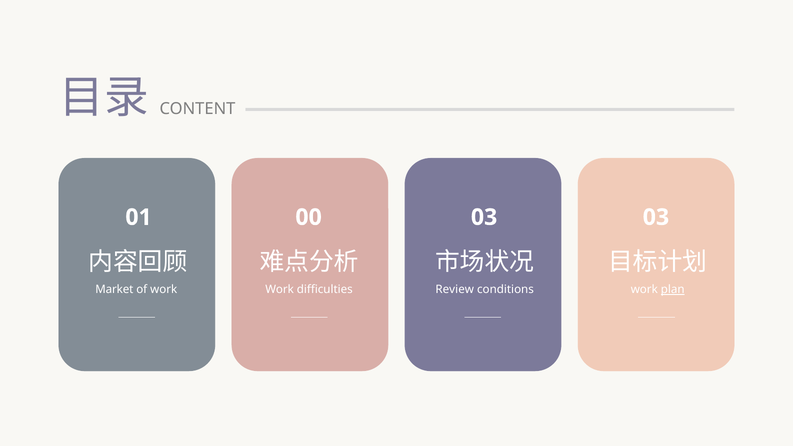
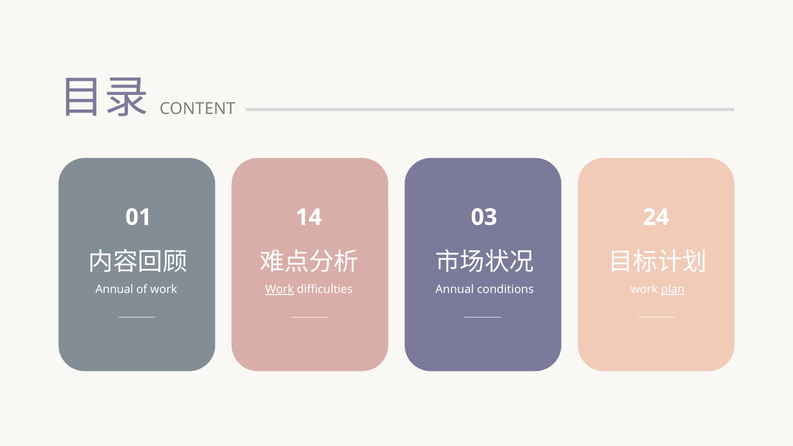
00: 00 -> 14 (309, 217)
03 03: 03 -> 24 (656, 217)
Market: Market -> Annual (114, 290)
Work underline: none -> present (280, 290)
Review: Review -> Annual (455, 290)
